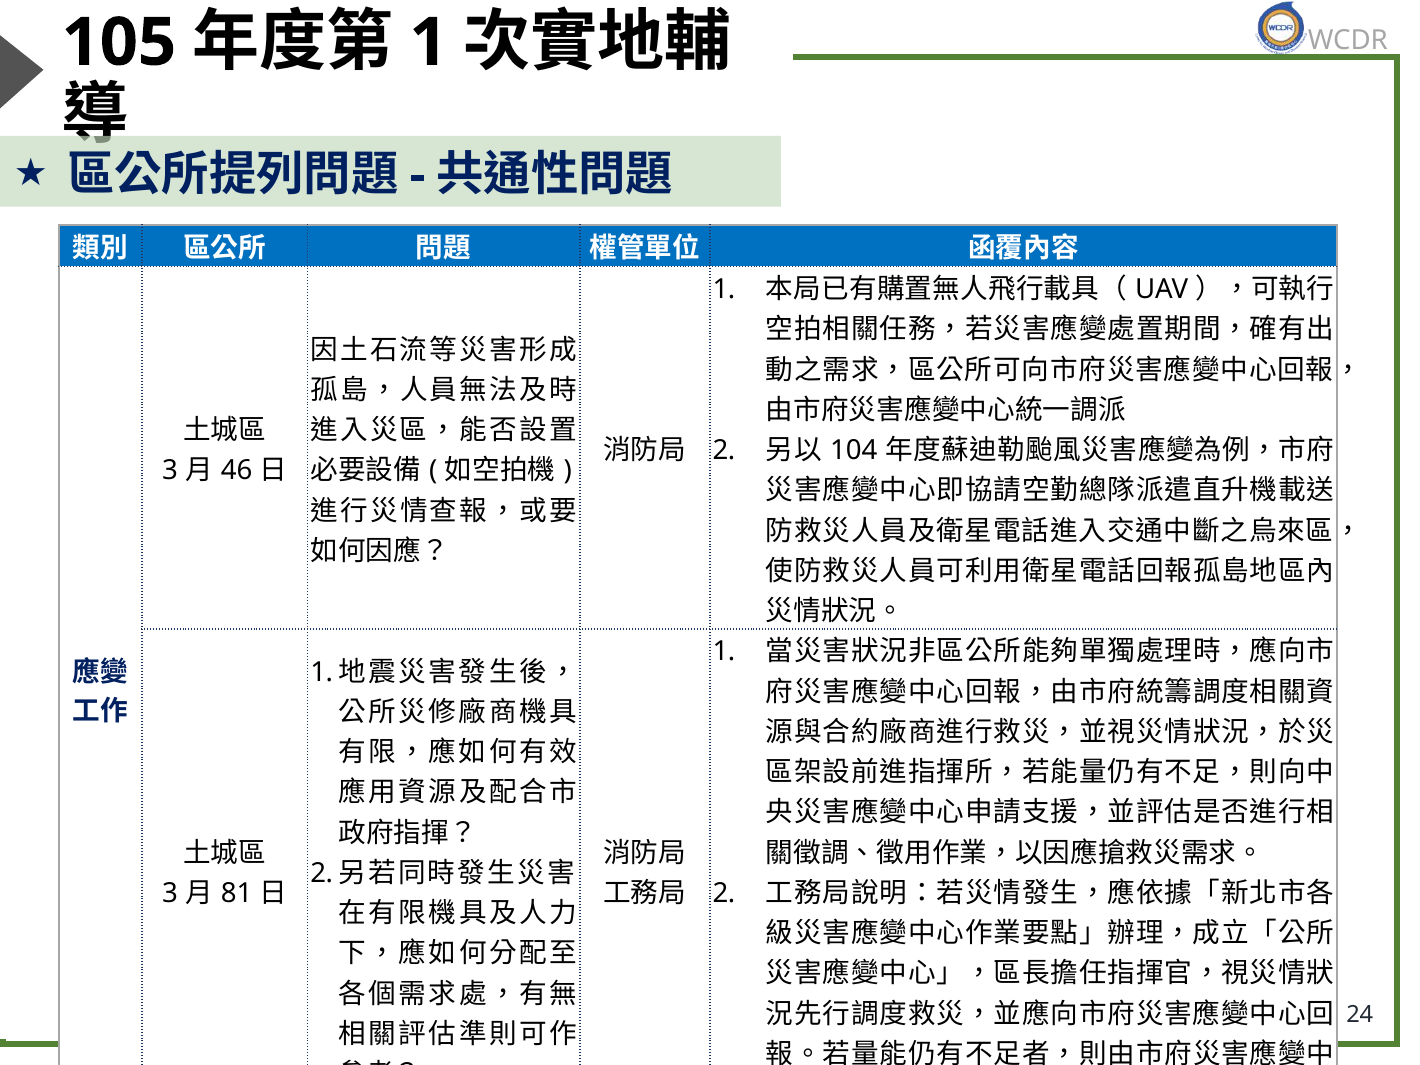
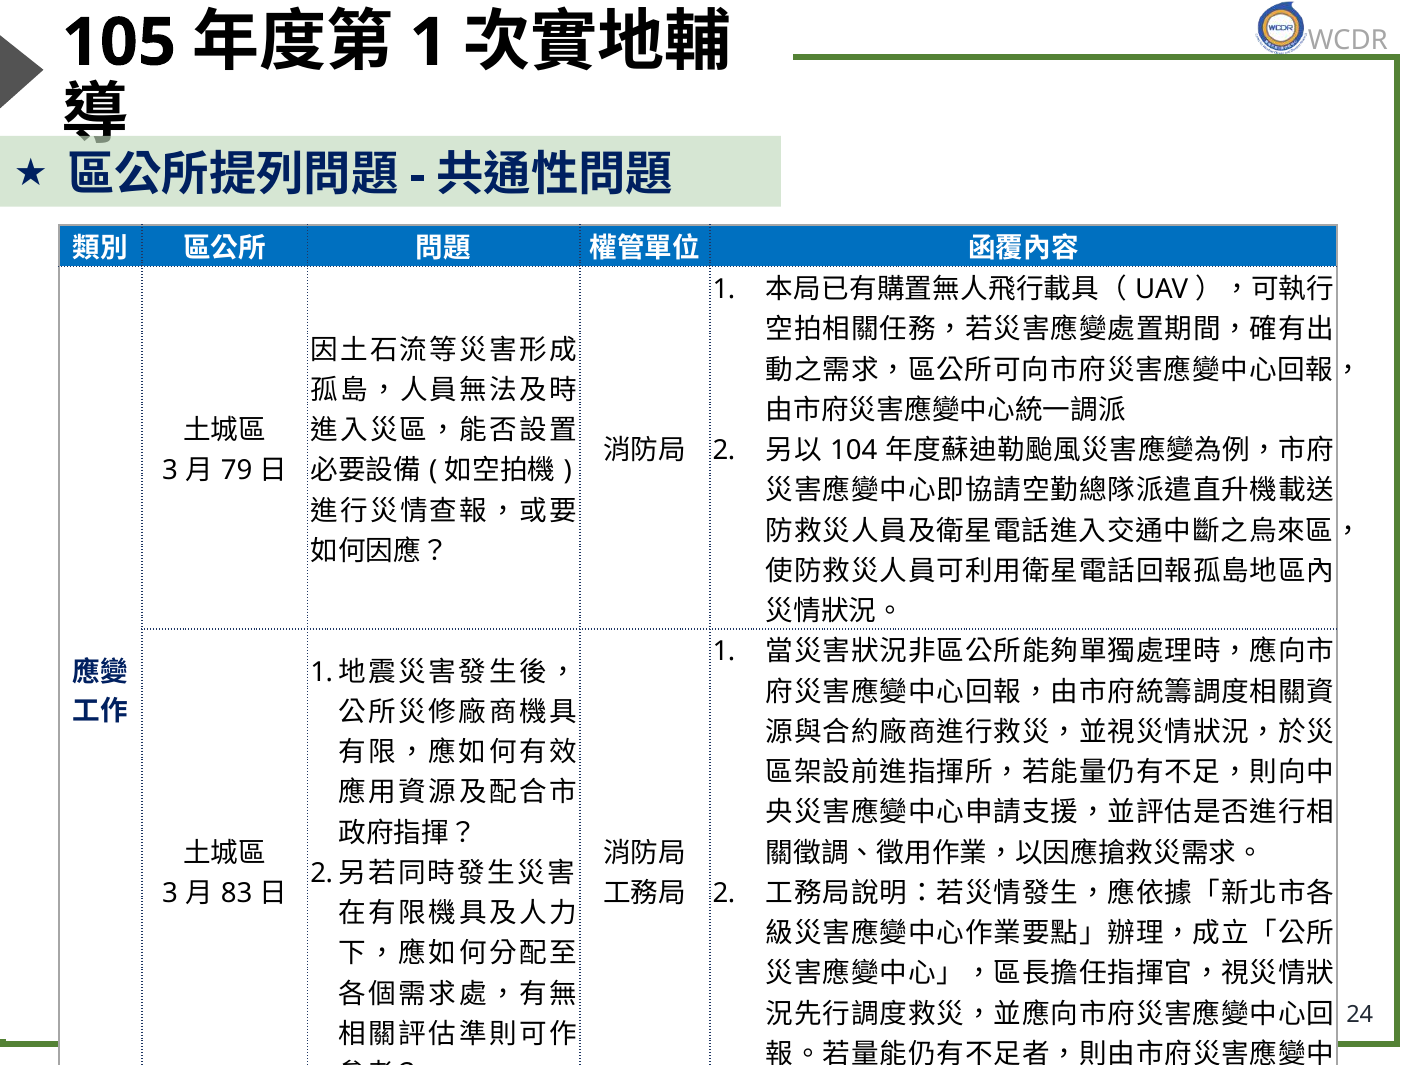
46: 46 -> 79 (237, 471)
81: 81 -> 83 (237, 893)
